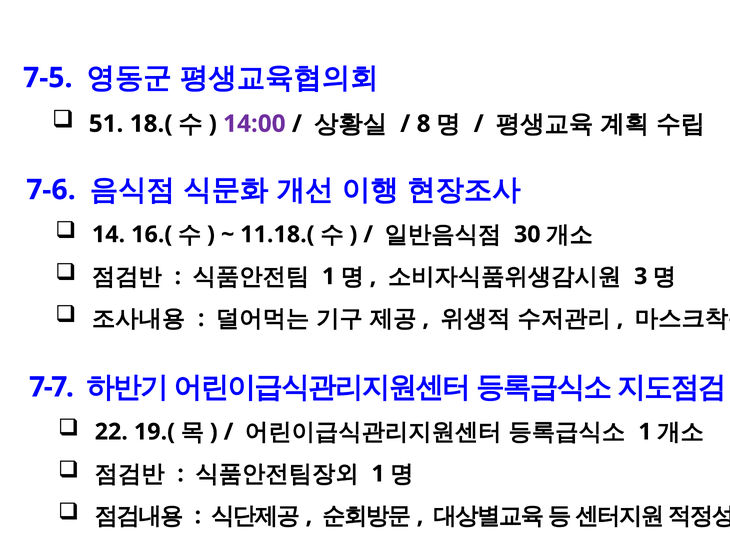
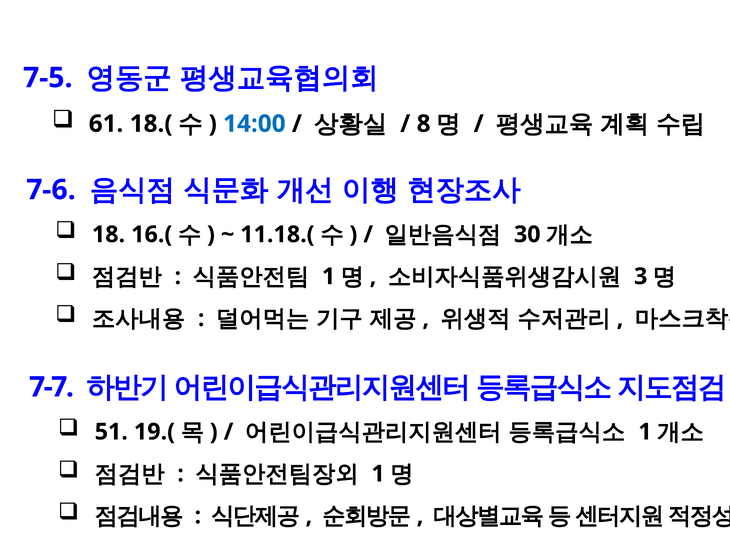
51: 51 -> 61 (106, 124)
14:00 colour: purple -> blue (254, 124)
14: 14 -> 18 (109, 234)
22: 22 -> 51 (111, 431)
